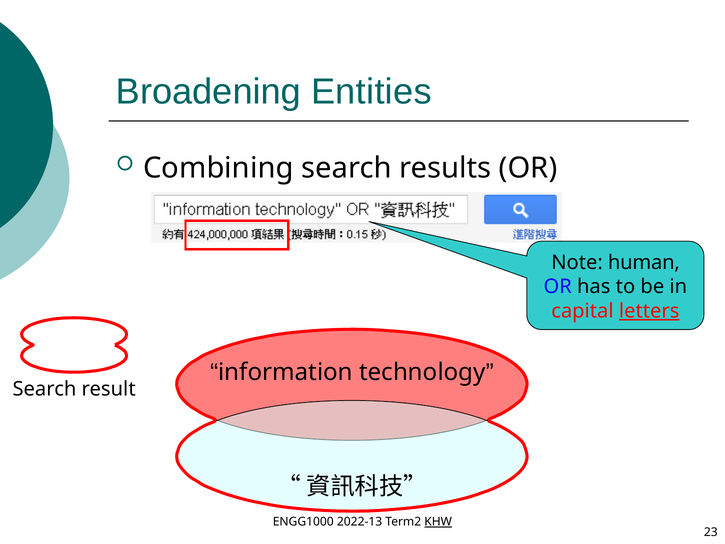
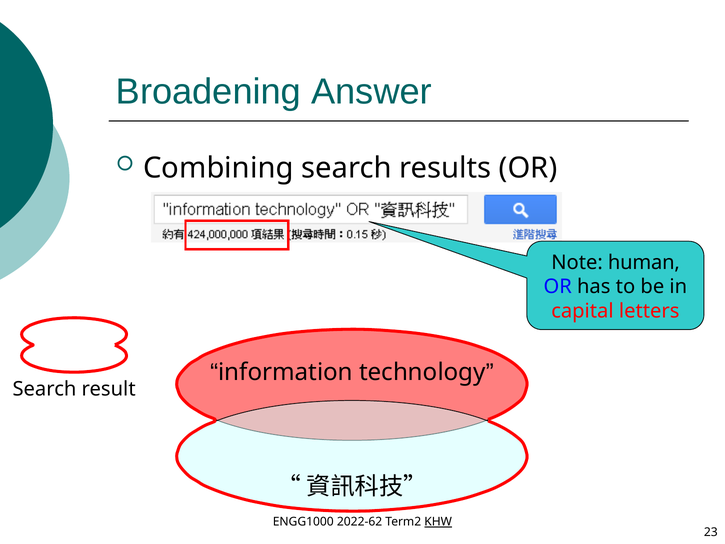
Entities: Entities -> Answer (372, 92)
letters underline: present -> none (649, 311)
2022-13: 2022-13 -> 2022-62 (360, 522)
